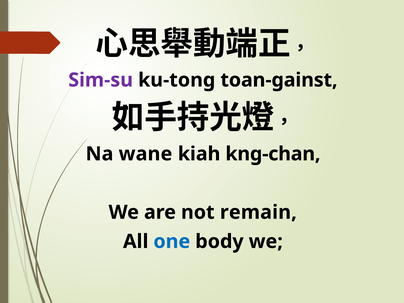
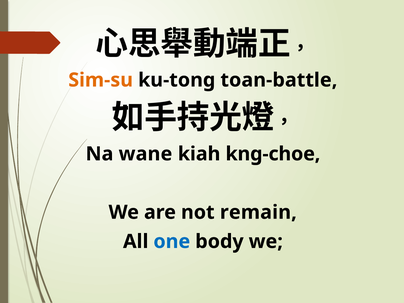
Sim-su colour: purple -> orange (101, 80)
toan-gainst: toan-gainst -> toan-battle (279, 80)
kng-chan: kng-chan -> kng-choe (273, 154)
